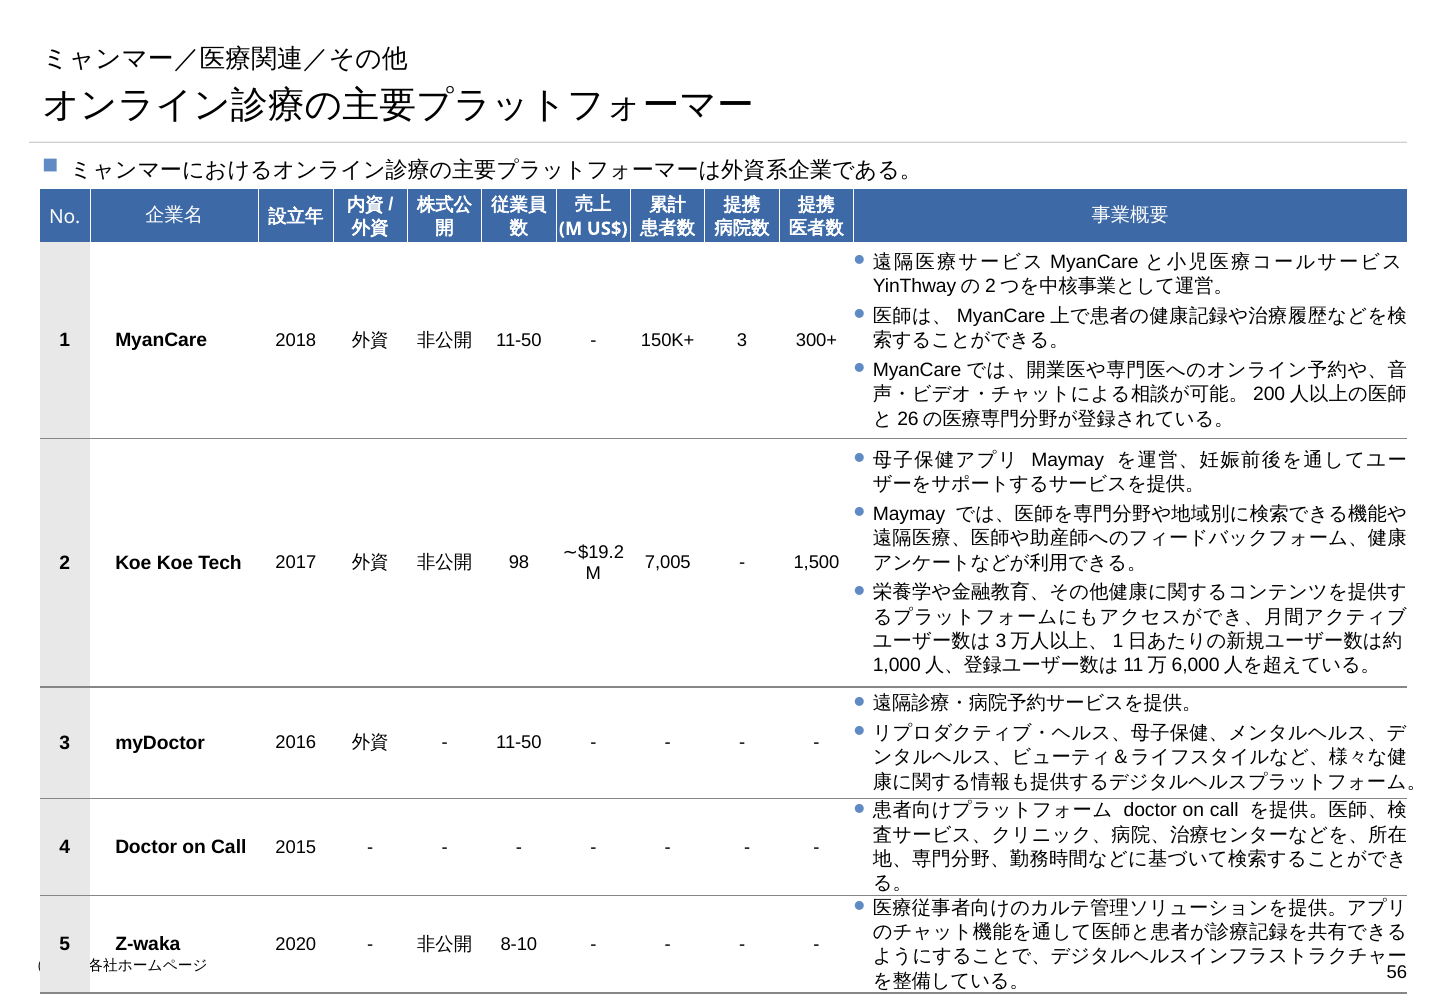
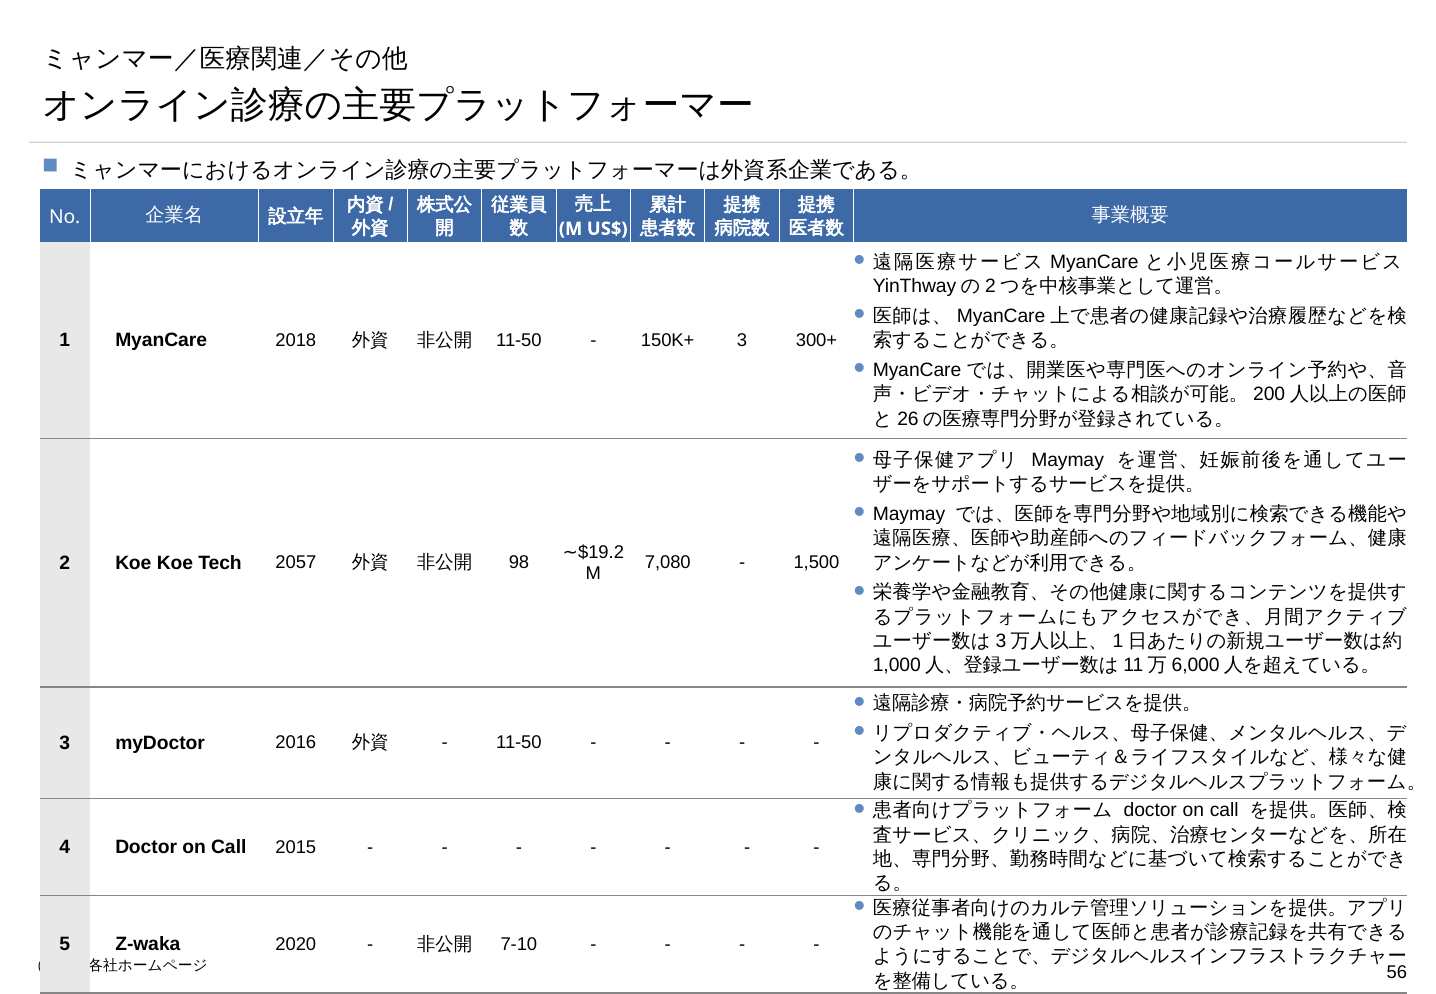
2017: 2017 -> 2057 (296, 563)
7,005: 7,005 -> 7,080 (668, 563)
8-10: 8-10 -> 7-10 (519, 945)
